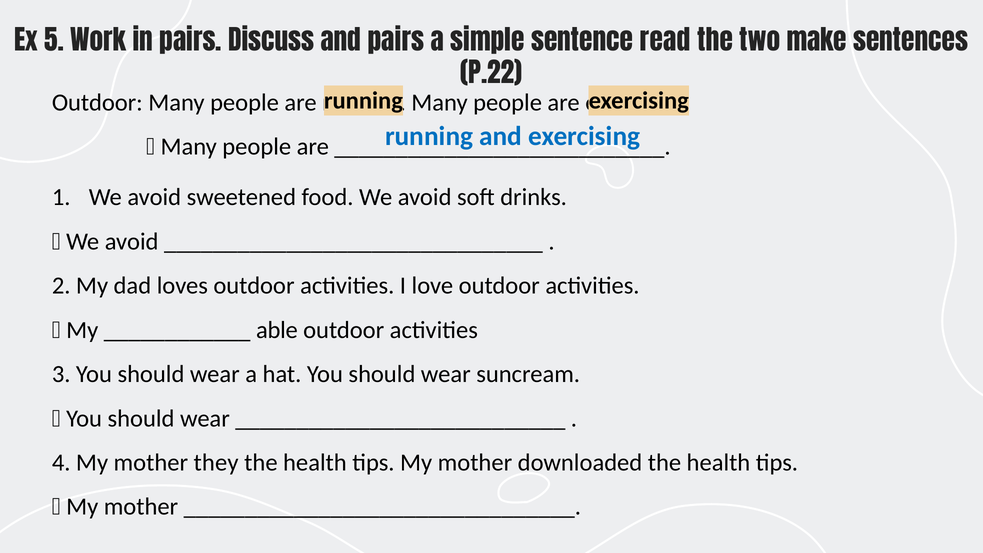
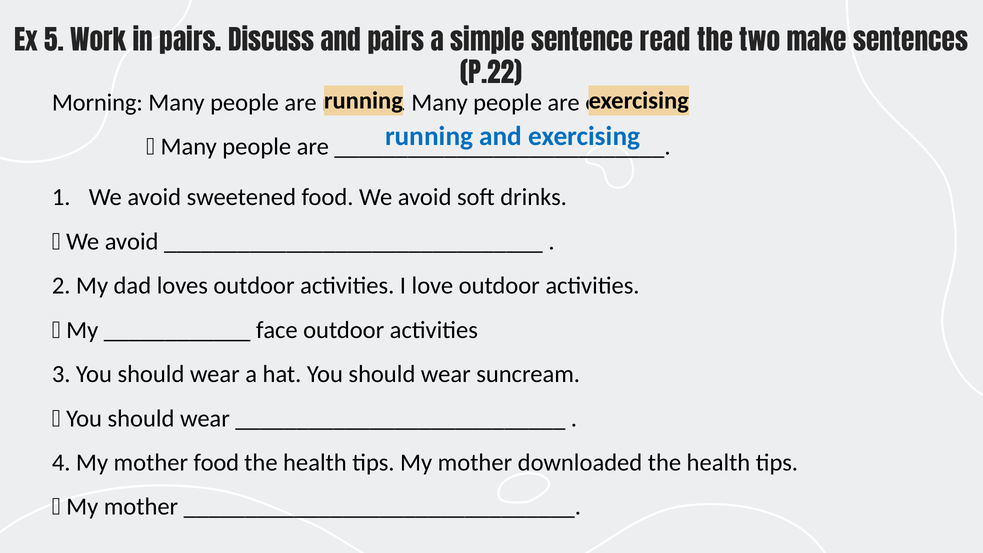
Outdoor: Outdoor -> Morning (97, 103)
able: able -> face (277, 330)
mother they: they -> food (216, 463)
